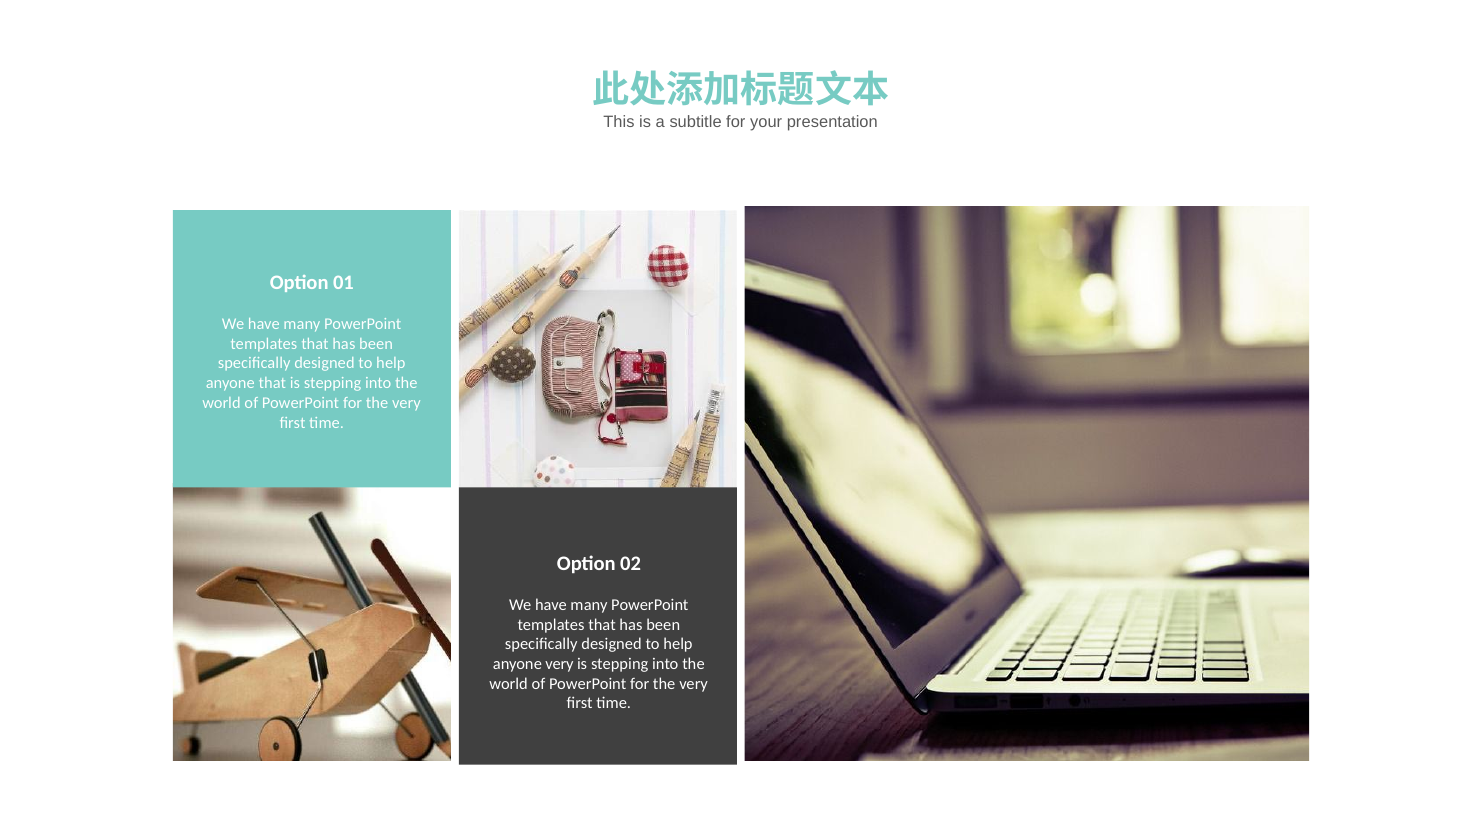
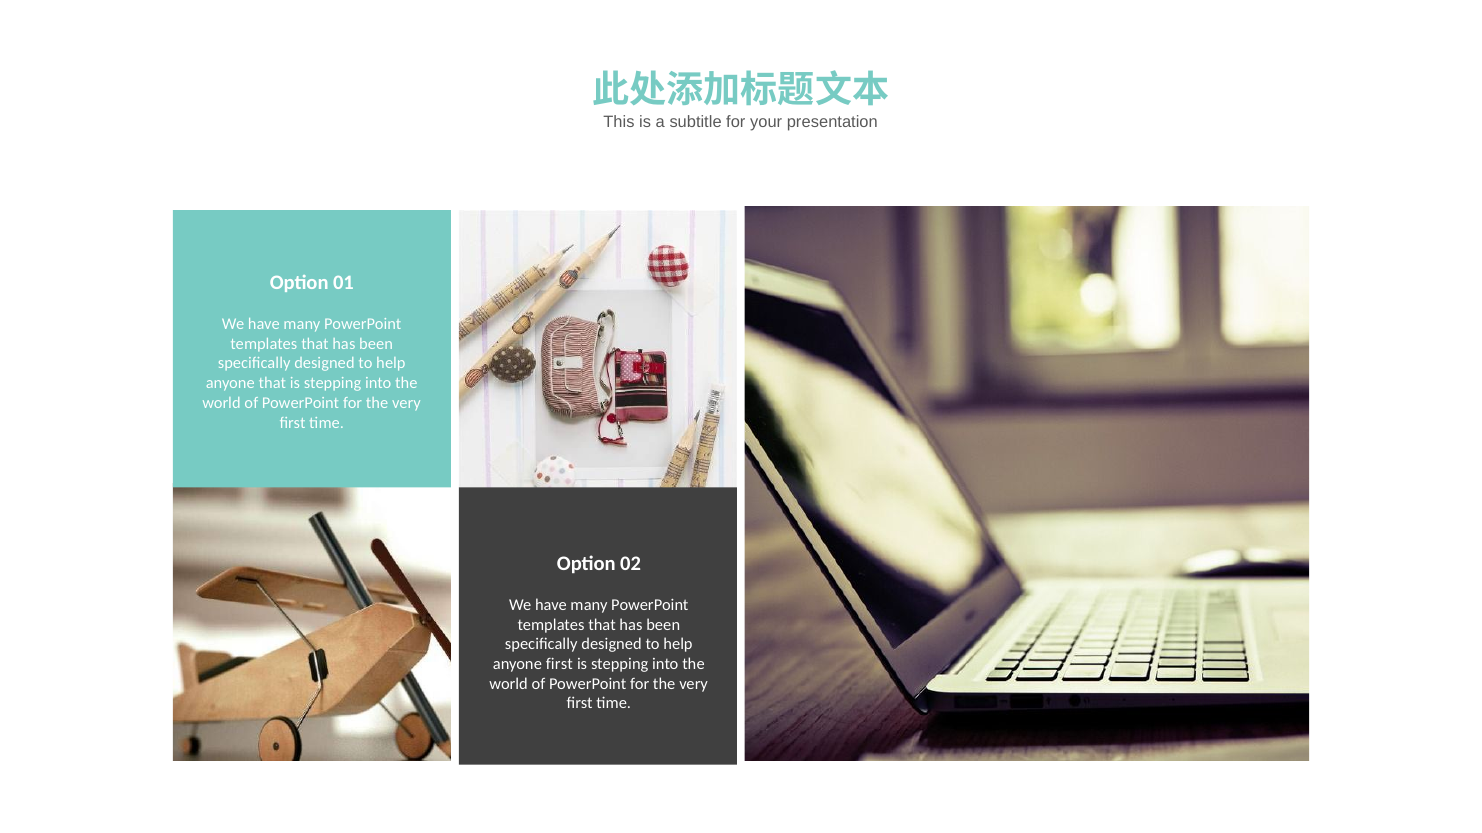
anyone very: very -> first (559, 664)
